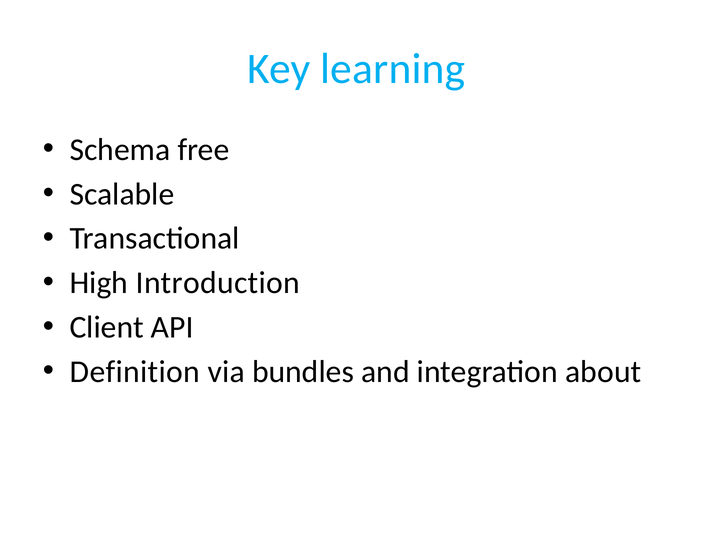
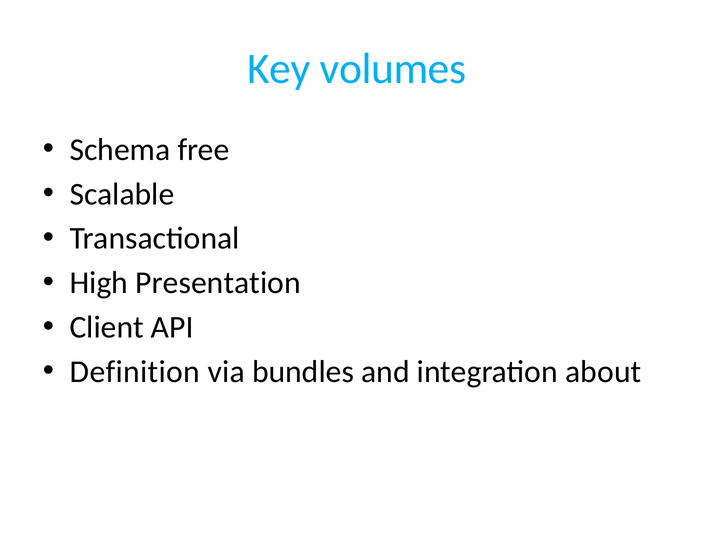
learning: learning -> volumes (393, 69)
Introduction: Introduction -> Presentation (218, 283)
